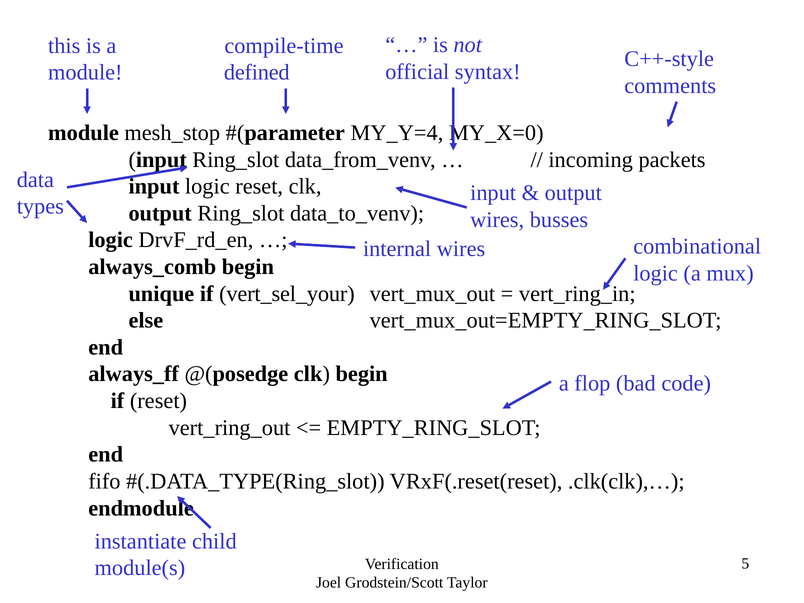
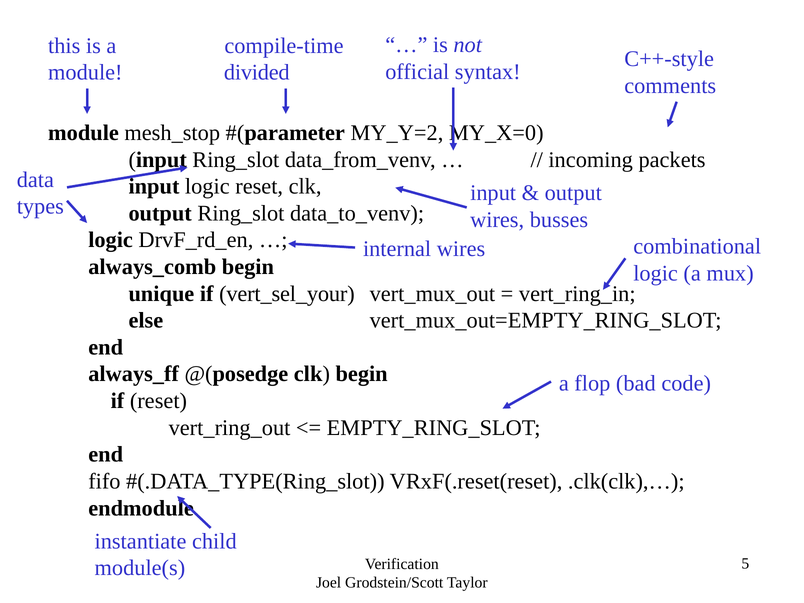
defined: defined -> divided (257, 73)
MY_Y=4: MY_Y=4 -> MY_Y=2 (397, 133)
